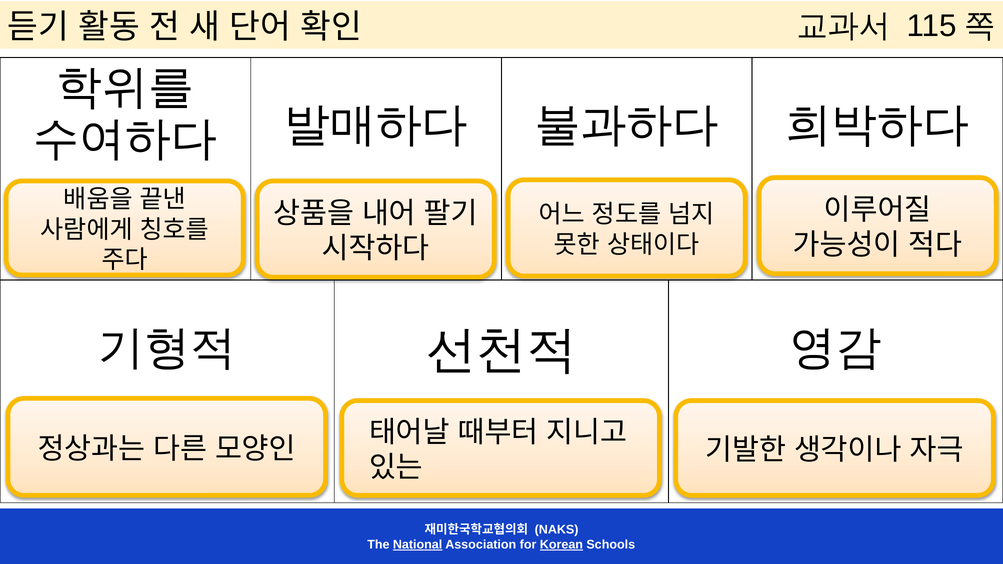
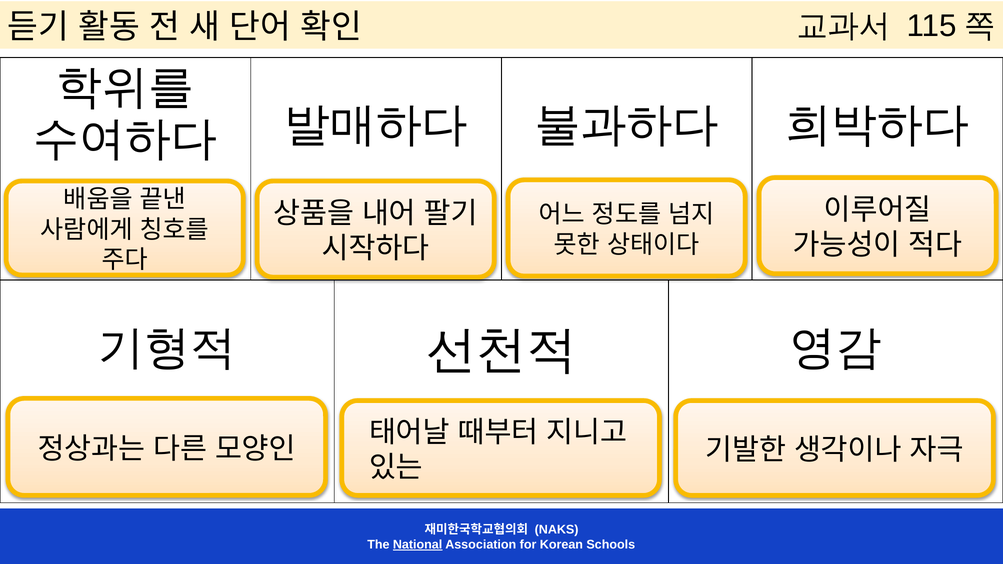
Korean underline: present -> none (561, 545)
